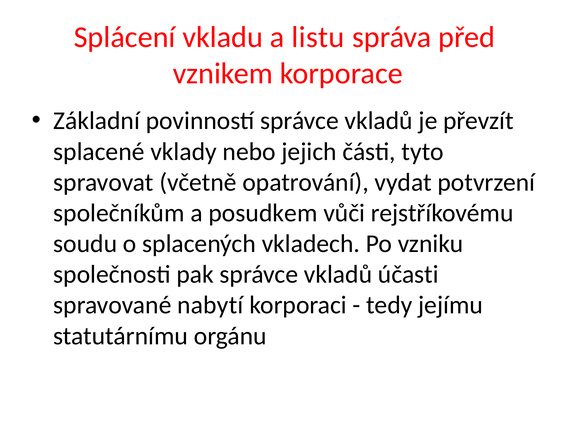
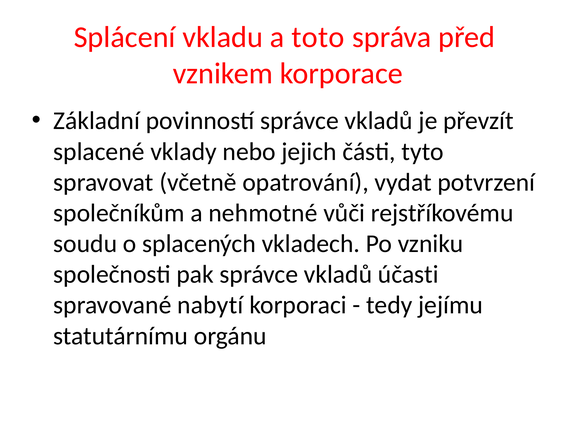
listu: listu -> toto (318, 37)
posudkem: posudkem -> nehmotné (263, 213)
